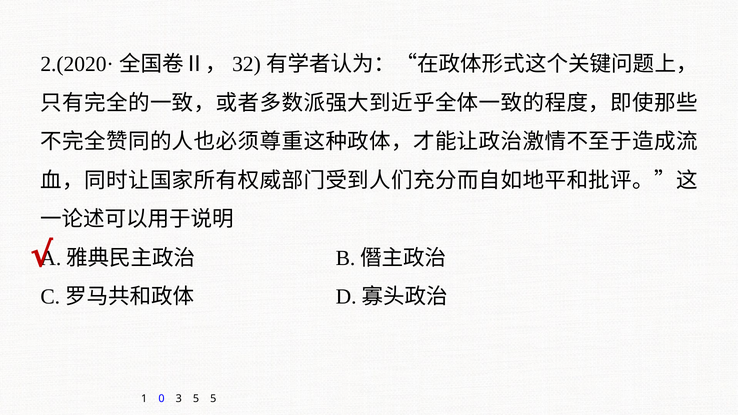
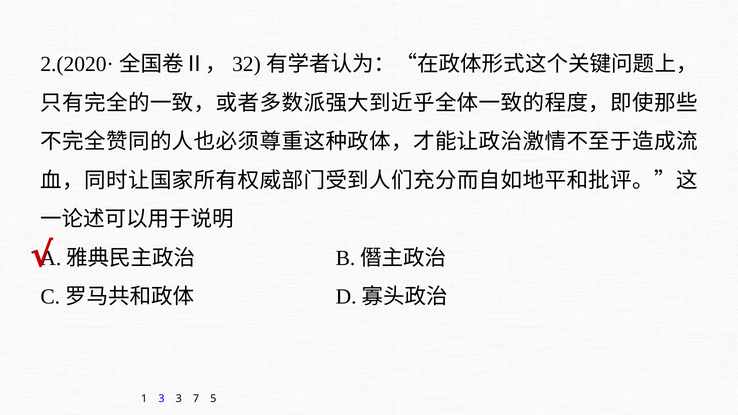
1 0: 0 -> 3 (161, 399)
3 5: 5 -> 7 (196, 399)
